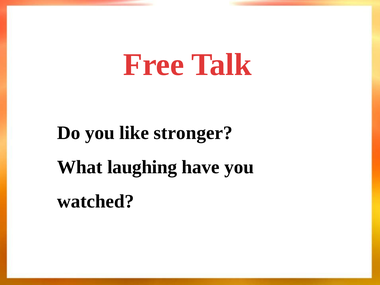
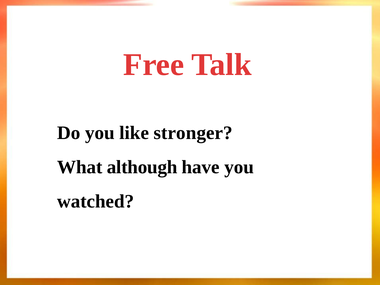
laughing: laughing -> although (142, 167)
